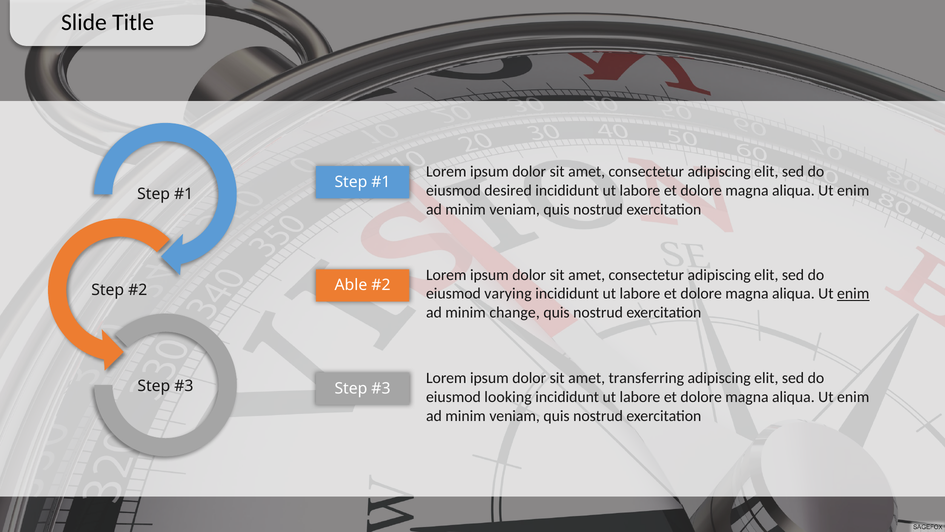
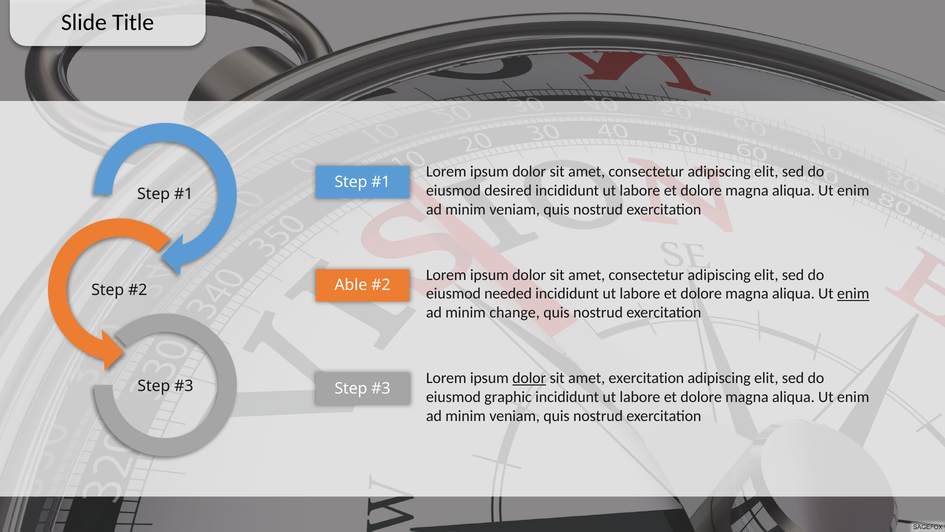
varying: varying -> needed (508, 294)
dolor underline: none -> present (529, 378)
amet transferring: transferring -> exercitation (646, 378)
looking: looking -> graphic (508, 397)
